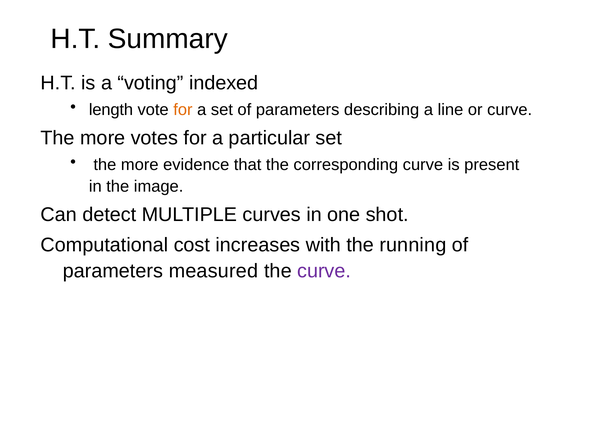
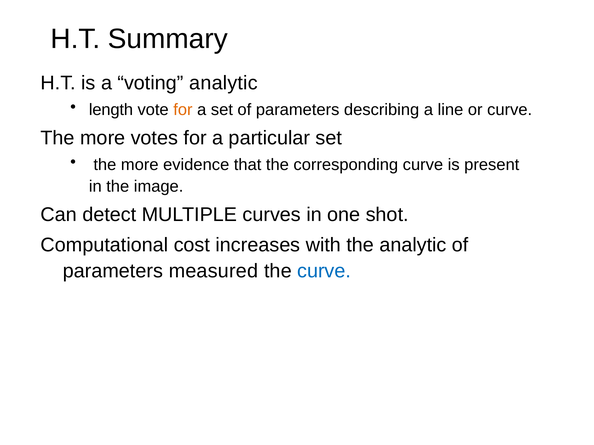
voting indexed: indexed -> analytic (224, 83)
the running: running -> analytic (413, 245)
curve colour: purple -> blue (324, 271)
